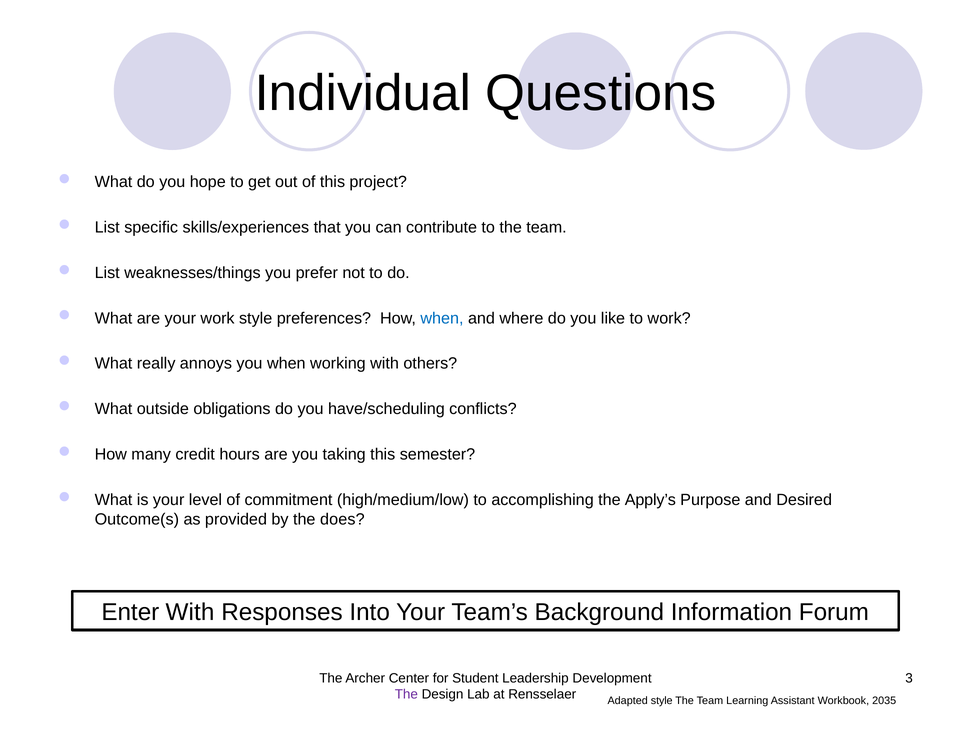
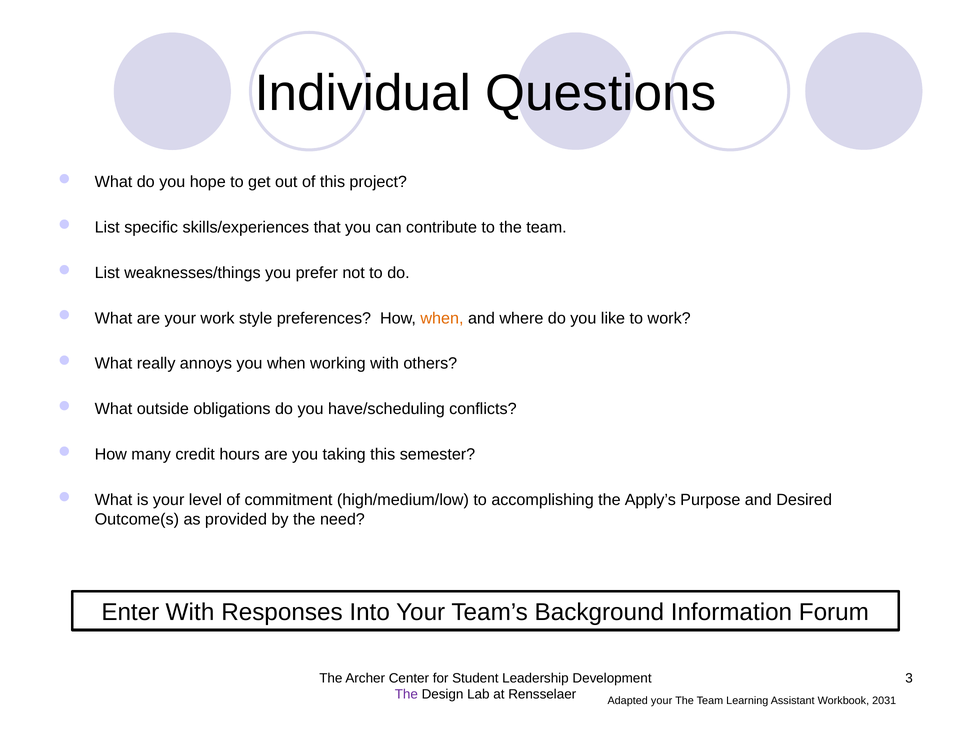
when colour: blue -> orange (442, 318)
does: does -> need (342, 519)
Adapted style: style -> your (662, 700)
2035: 2035 -> 2031 (884, 700)
